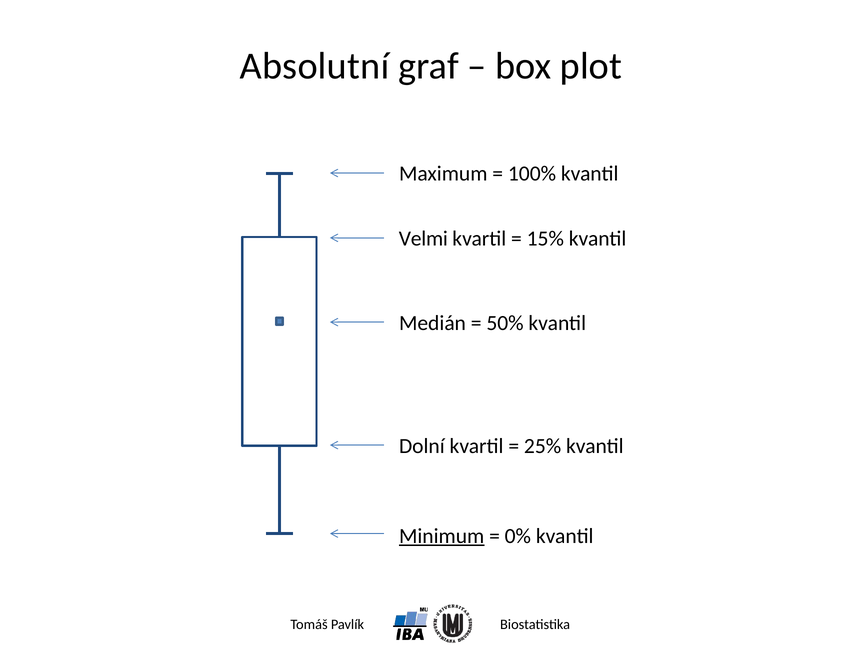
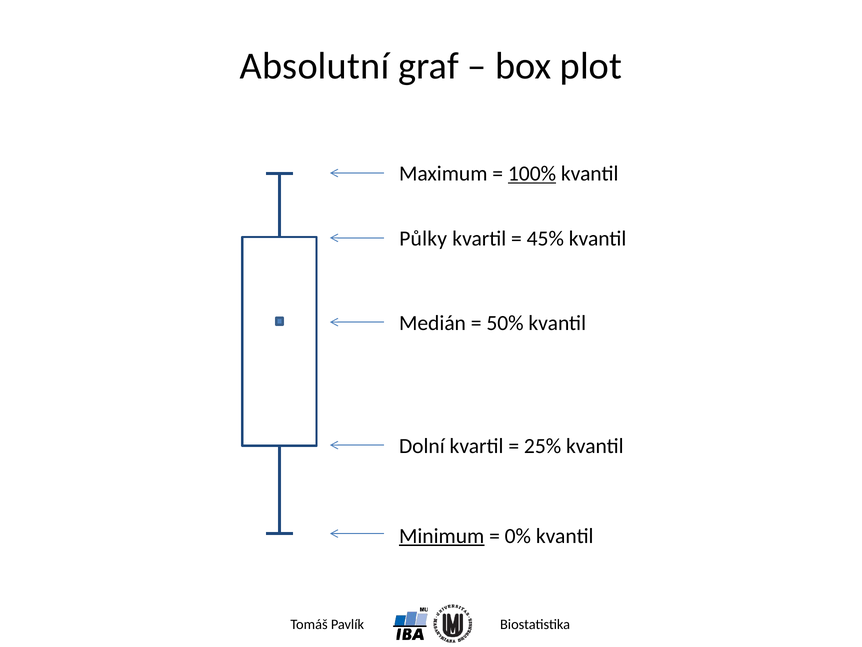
100% underline: none -> present (532, 174)
Velmi: Velmi -> Půlky (423, 239)
15%: 15% -> 45% (545, 239)
